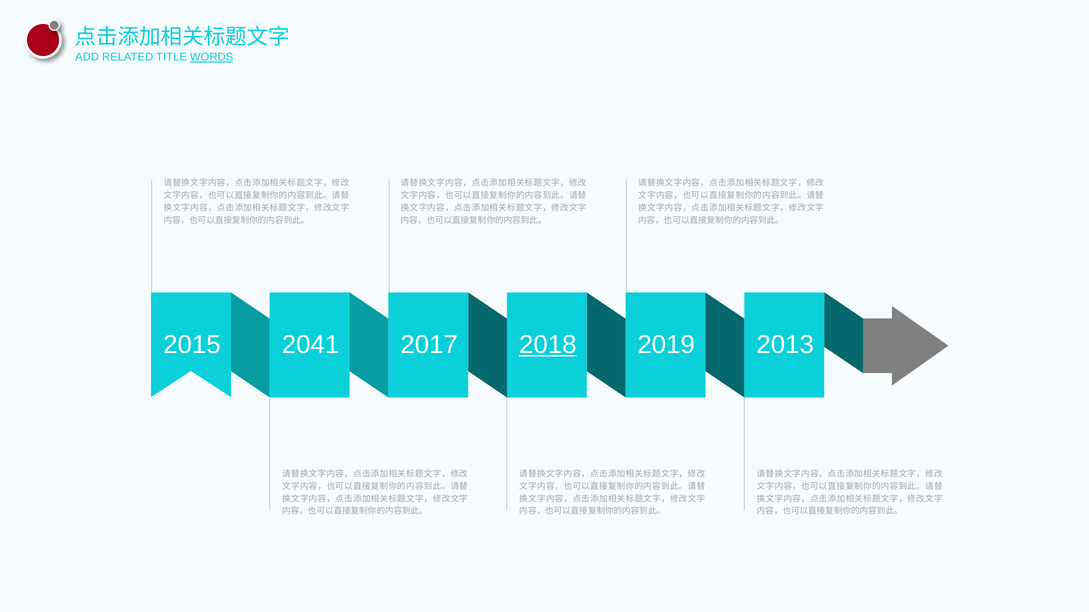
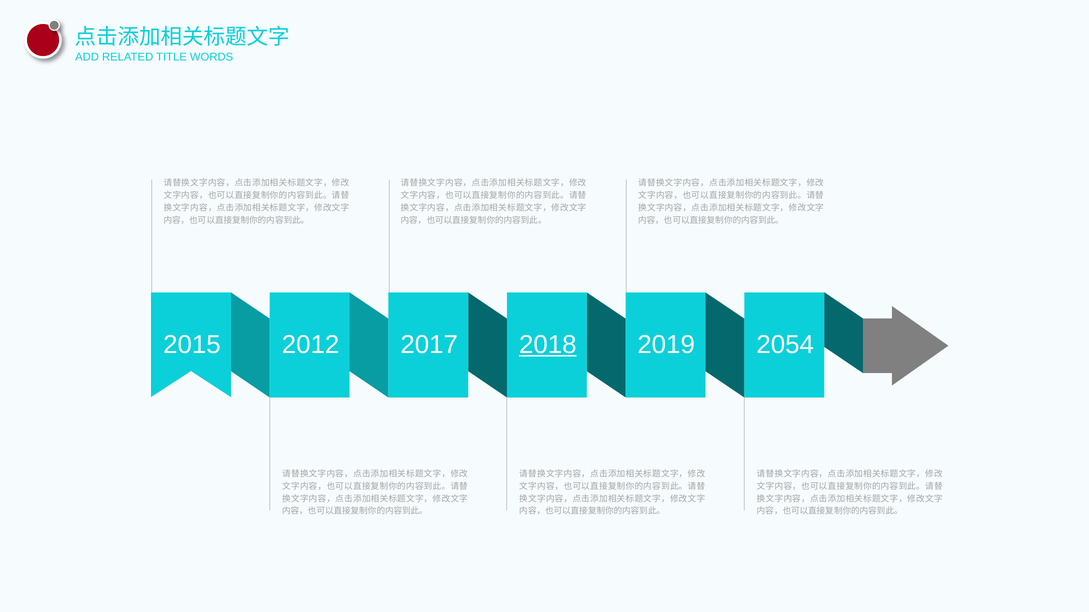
WORDS underline: present -> none (212, 57)
2041: 2041 -> 2012 (311, 345)
2013: 2013 -> 2054 (785, 345)
